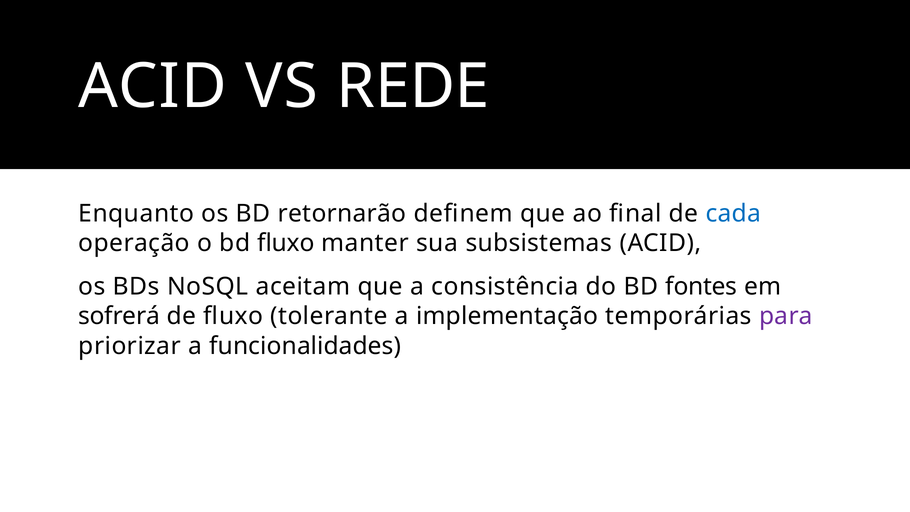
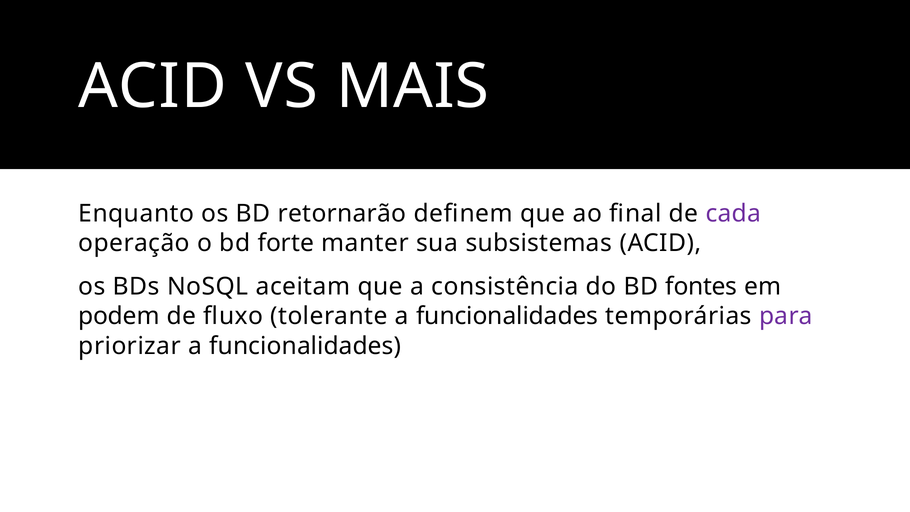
REDE: REDE -> MAIS (413, 87)
cada colour: blue -> purple (734, 213)
bd fluxo: fluxo -> forte (286, 243)
sofrerá: sofrerá -> podem (119, 316)
tolerante a implementação: implementação -> funcionalidades (507, 316)
